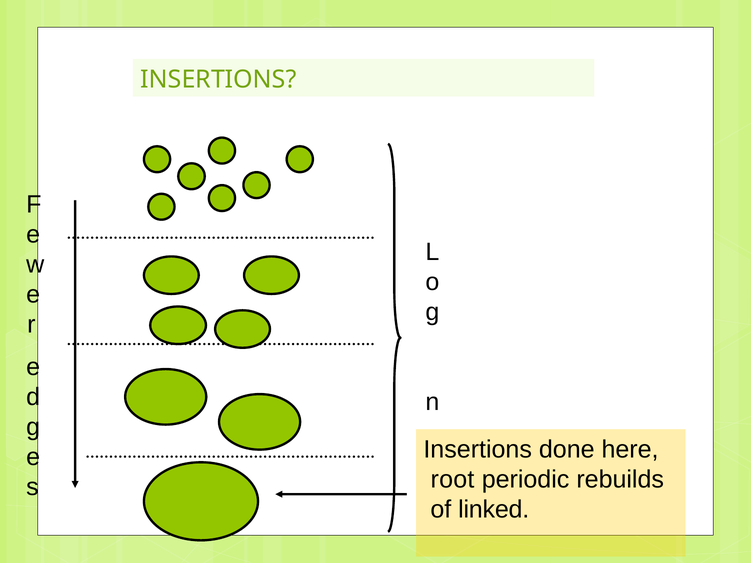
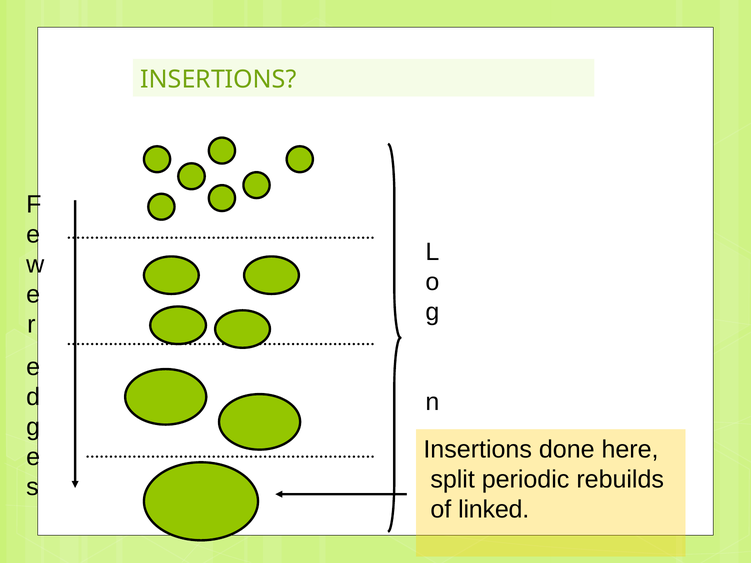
root: root -> split (453, 480)
